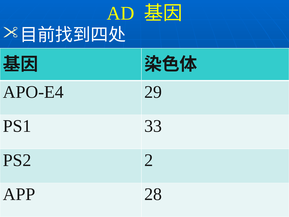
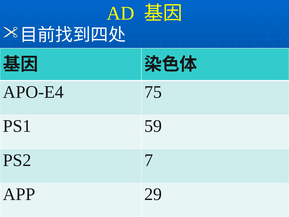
29: 29 -> 75 (153, 92)
33: 33 -> 59 (153, 126)
2: 2 -> 7 (149, 160)
28: 28 -> 29 (153, 194)
